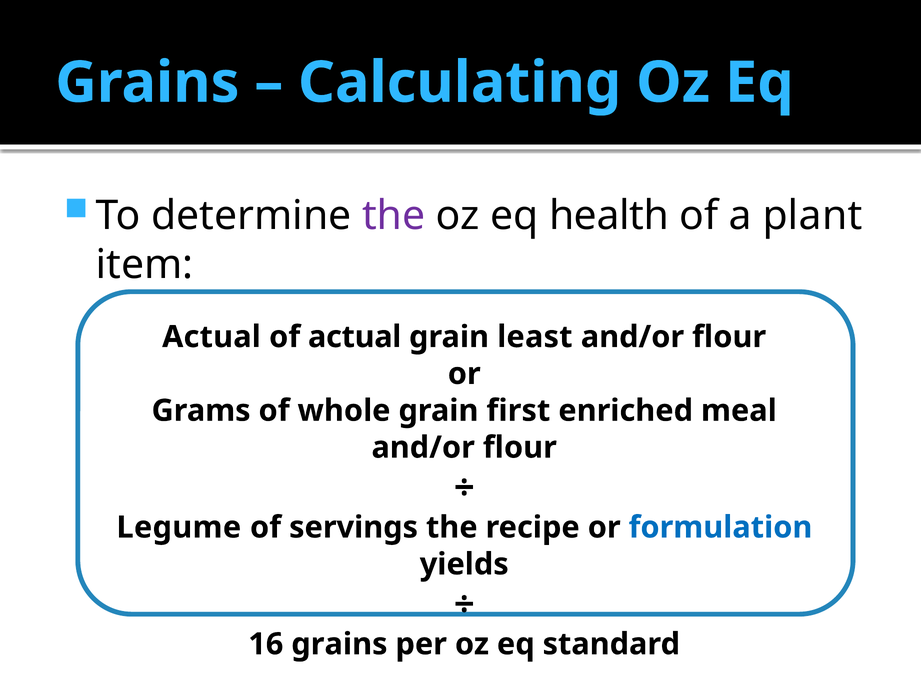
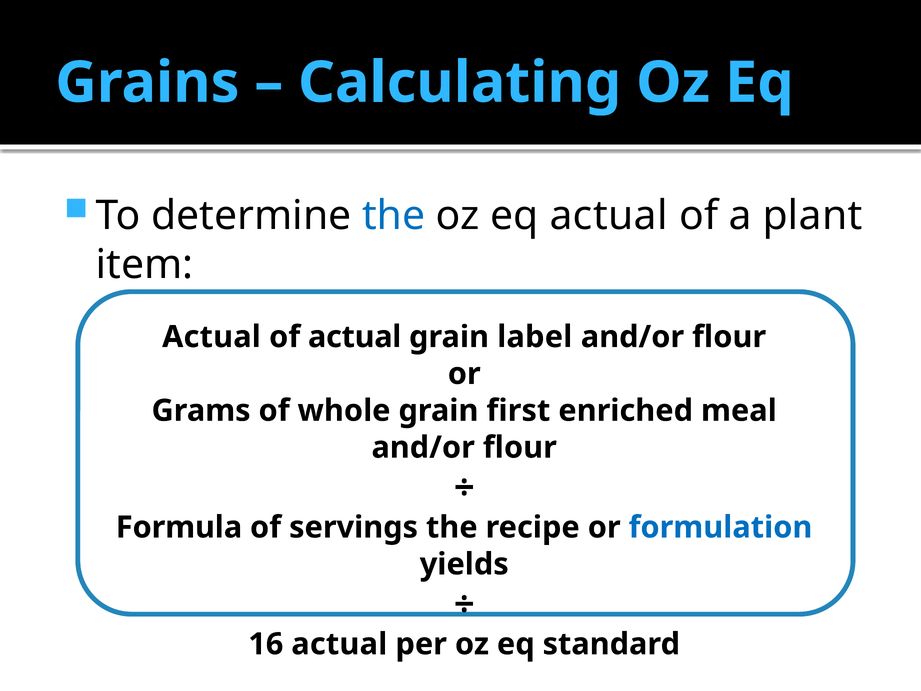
the colour: purple -> blue (394, 215)
eq health: health -> actual (609, 215)
least: least -> label (535, 337)
Legume: Legume -> Formula (179, 527)
16 grains: grains -> actual (339, 644)
